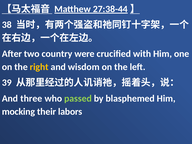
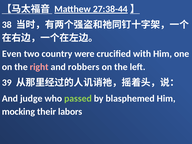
After: After -> Even (12, 54)
right colour: yellow -> pink (39, 67)
wisdom: wisdom -> robbers (84, 67)
three: three -> judge (31, 98)
